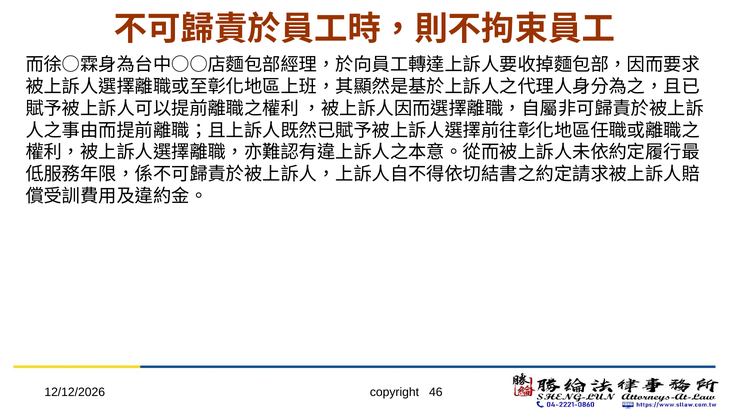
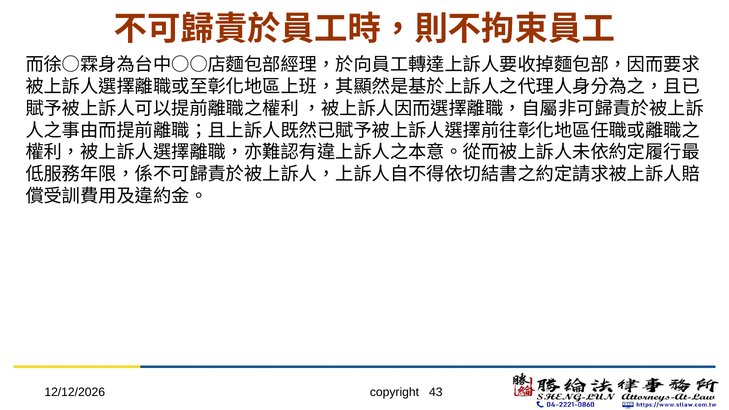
46: 46 -> 43 (436, 392)
